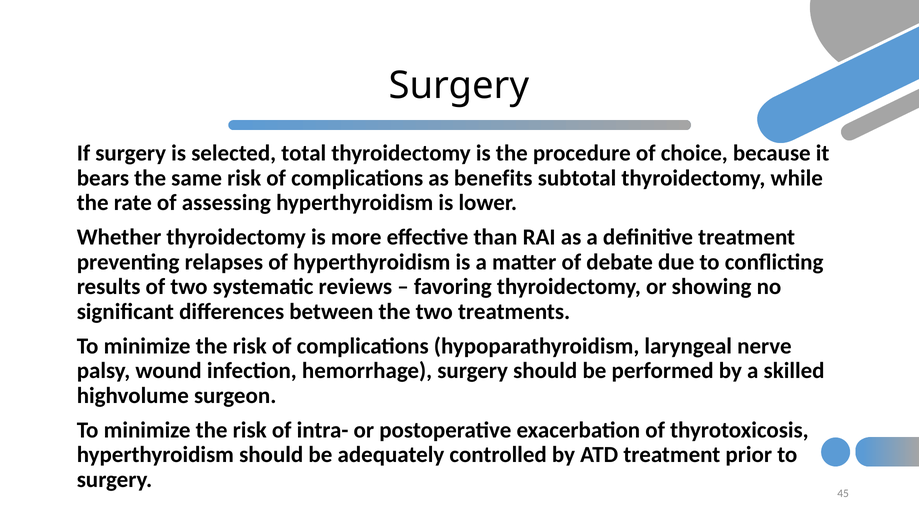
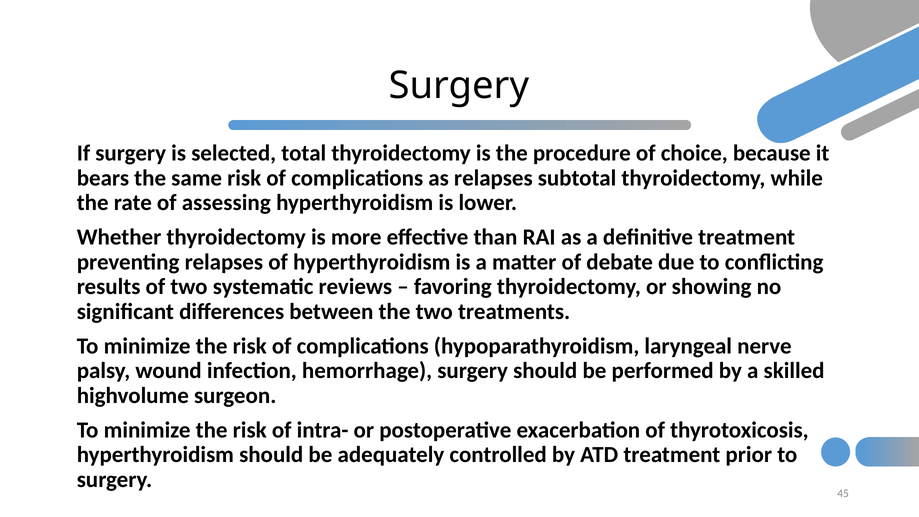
as benefits: benefits -> relapses (493, 178)
